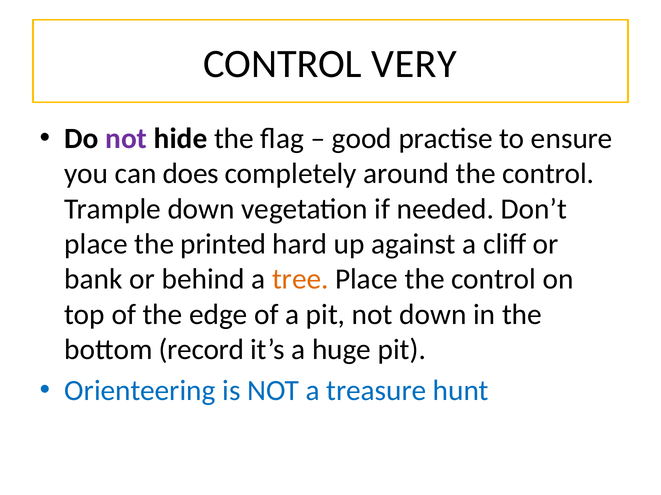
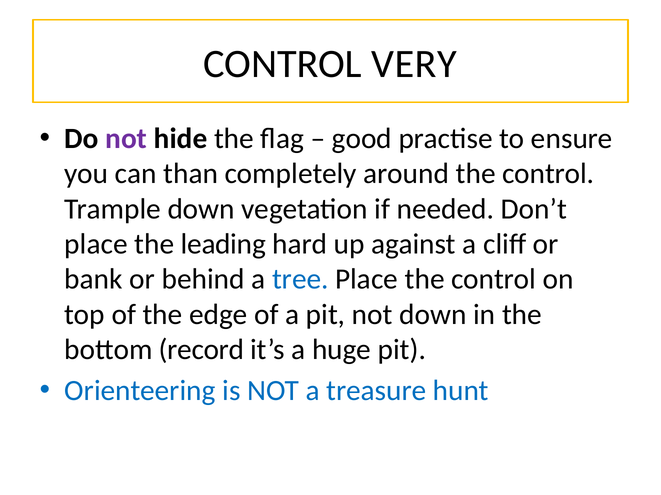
does: does -> than (191, 174)
printed: printed -> leading (223, 244)
tree colour: orange -> blue (300, 280)
